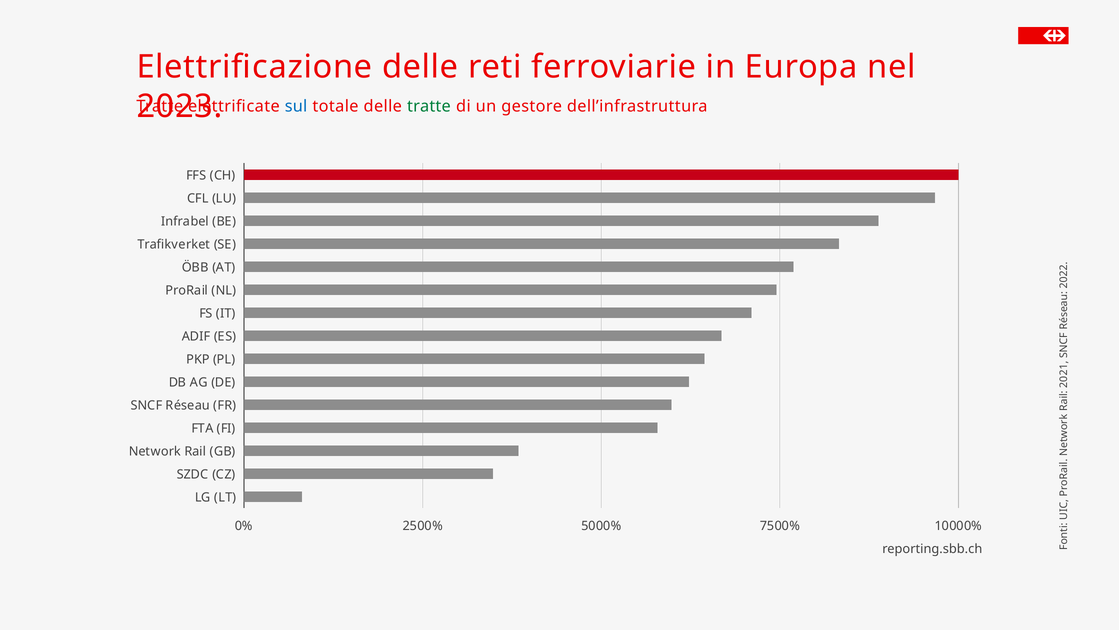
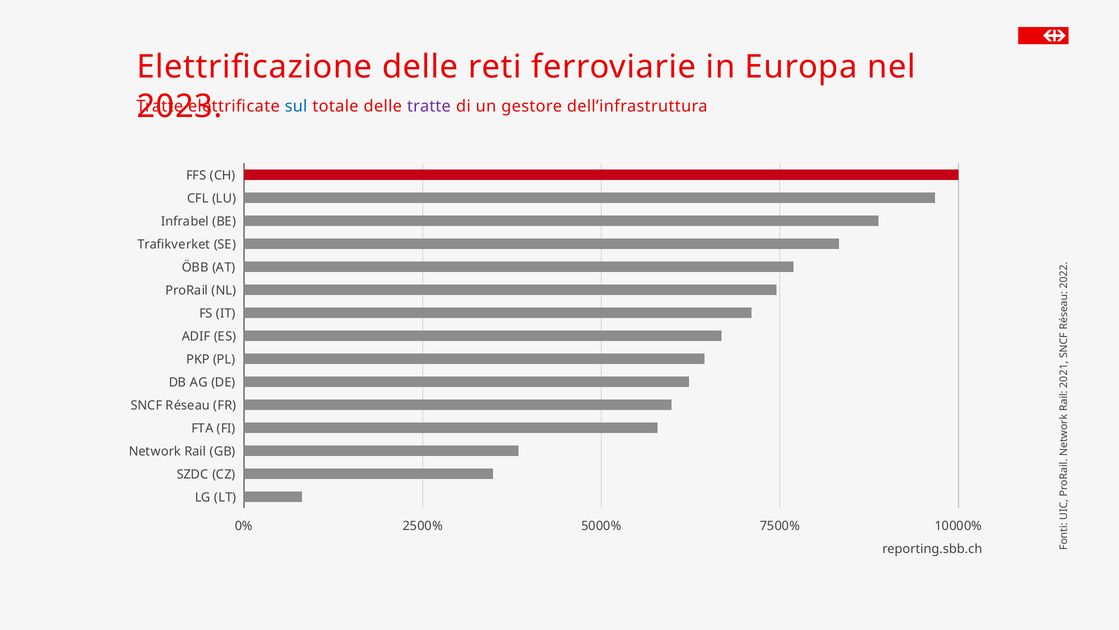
tratte colour: green -> purple (429, 106)
